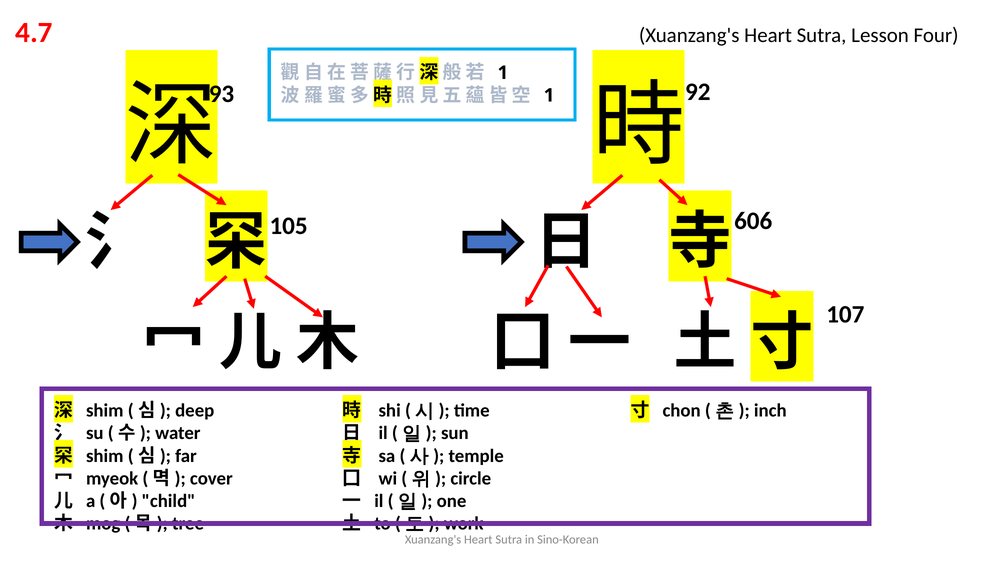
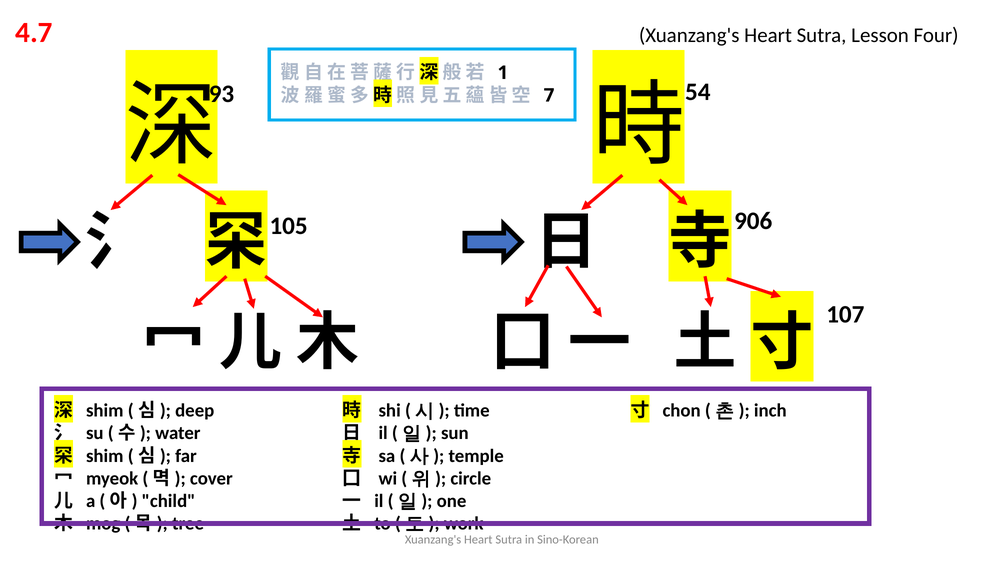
92: 92 -> 54 (698, 92)
1: 1 -> 7 (549, 95)
606: 606 -> 906 (753, 221)
